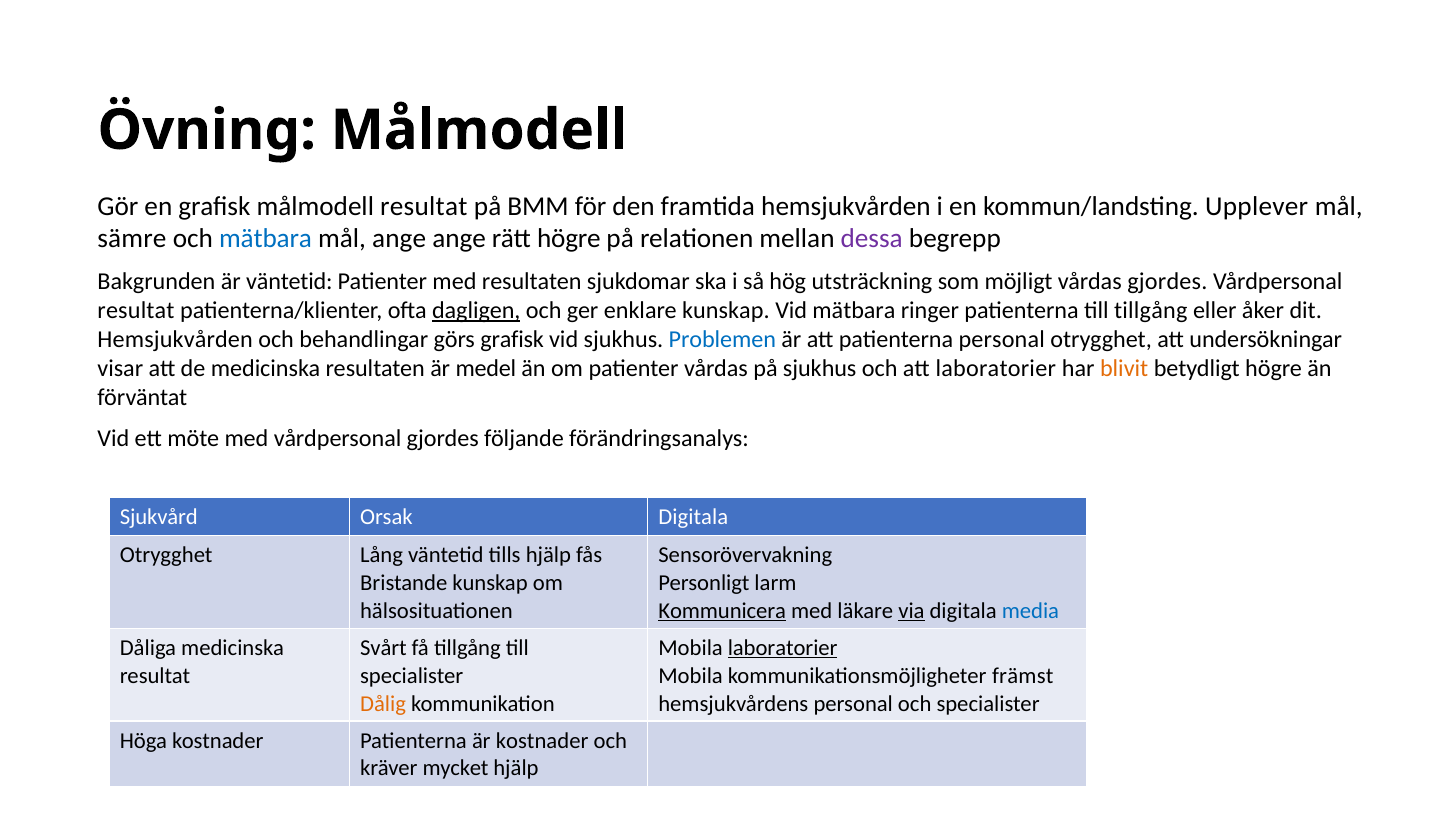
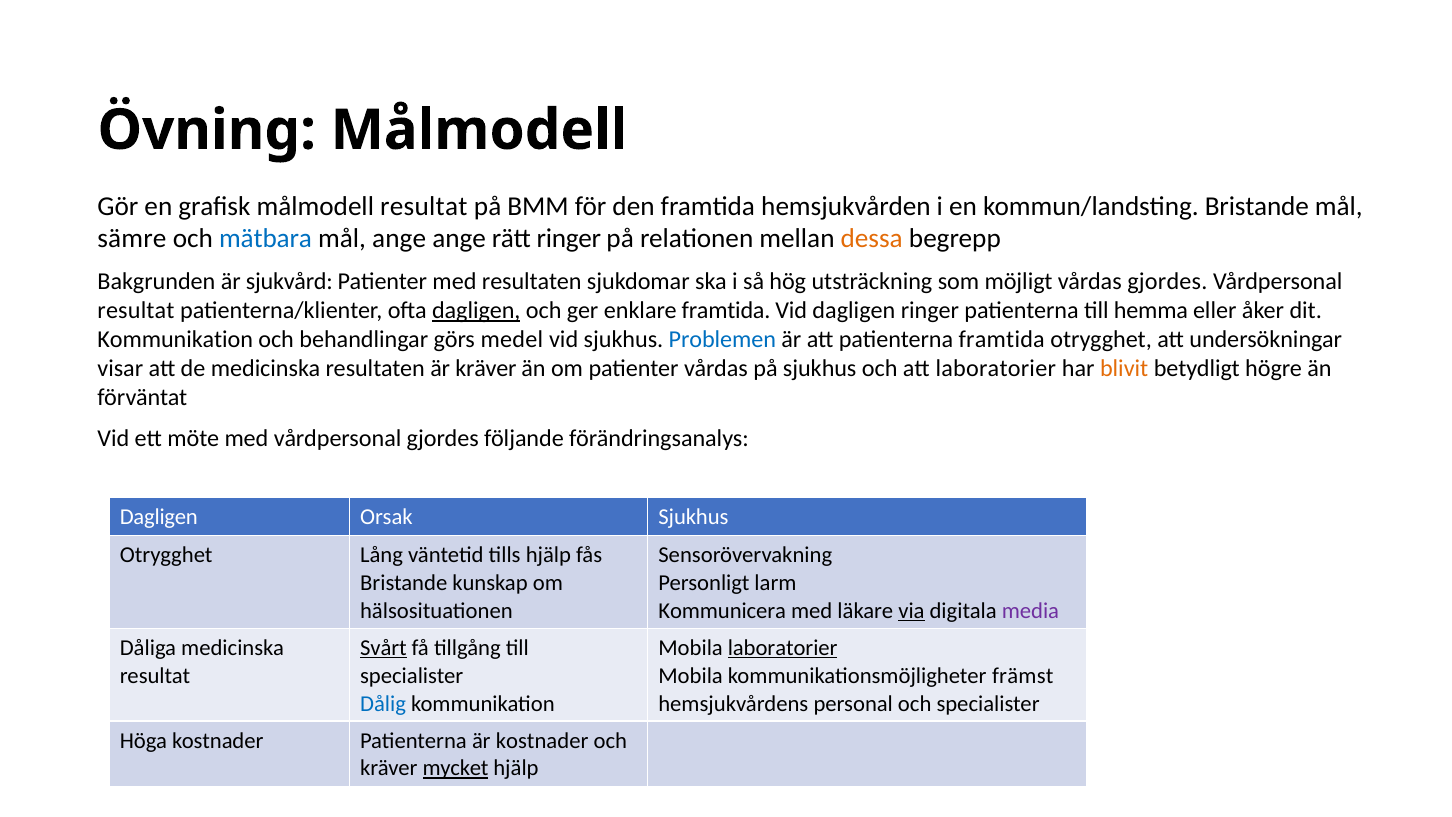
kommun/landsting Upplever: Upplever -> Bristande (1257, 206)
rätt högre: högre -> ringer (569, 239)
dessa colour: purple -> orange (872, 239)
är väntetid: väntetid -> sjukvård (289, 281)
enklare kunskap: kunskap -> framtida (726, 310)
Vid mätbara: mätbara -> dagligen (854, 310)
till tillgång: tillgång -> hemma (1151, 310)
Hemsjukvården: Hemsjukvården -> Kommunikation (175, 339)
görs grafisk: grafisk -> medel (512, 339)
patienterna personal: personal -> framtida (1002, 339)
är medel: medel -> kräver (486, 368)
Sjukvård: Sjukvård -> Dagligen (159, 517)
Orsak Digitala: Digitala -> Sjukhus (693, 517)
Kommunicera underline: present -> none (722, 611)
media colour: blue -> purple (1030, 611)
Svårt underline: none -> present (383, 648)
Dålig colour: orange -> blue (383, 703)
mycket underline: none -> present (455, 768)
